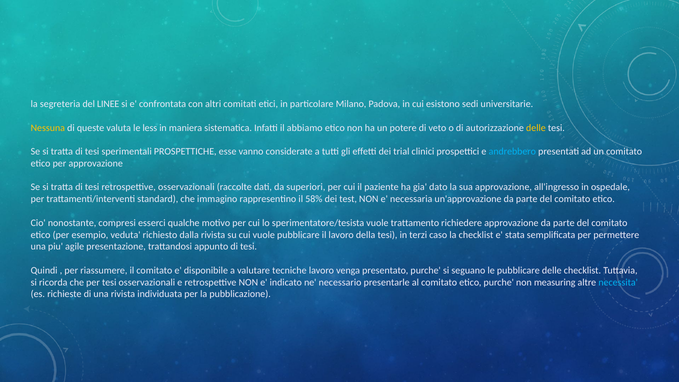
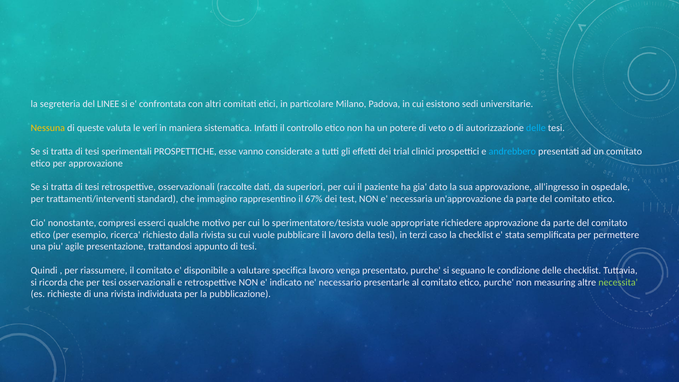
less: less -> veri (150, 128)
abbiamo: abbiamo -> controllo (305, 128)
delle colour: yellow -> light blue (536, 128)
58%: 58% -> 67% (314, 199)
trattamento: trattamento -> appropriate (415, 223)
veduta: veduta -> ricerca (125, 235)
tecniche: tecniche -> specifica (289, 270)
le pubblicare: pubblicare -> condizione (518, 270)
necessita colour: light blue -> light green (618, 282)
